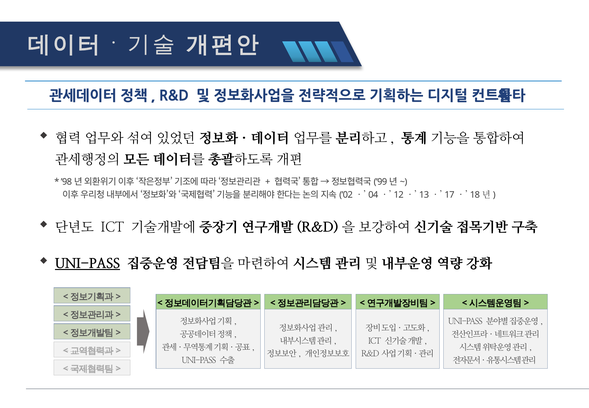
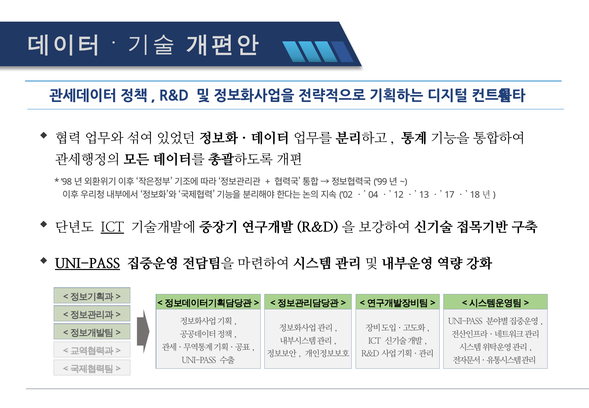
ICT underline: none -> present (112, 227)
